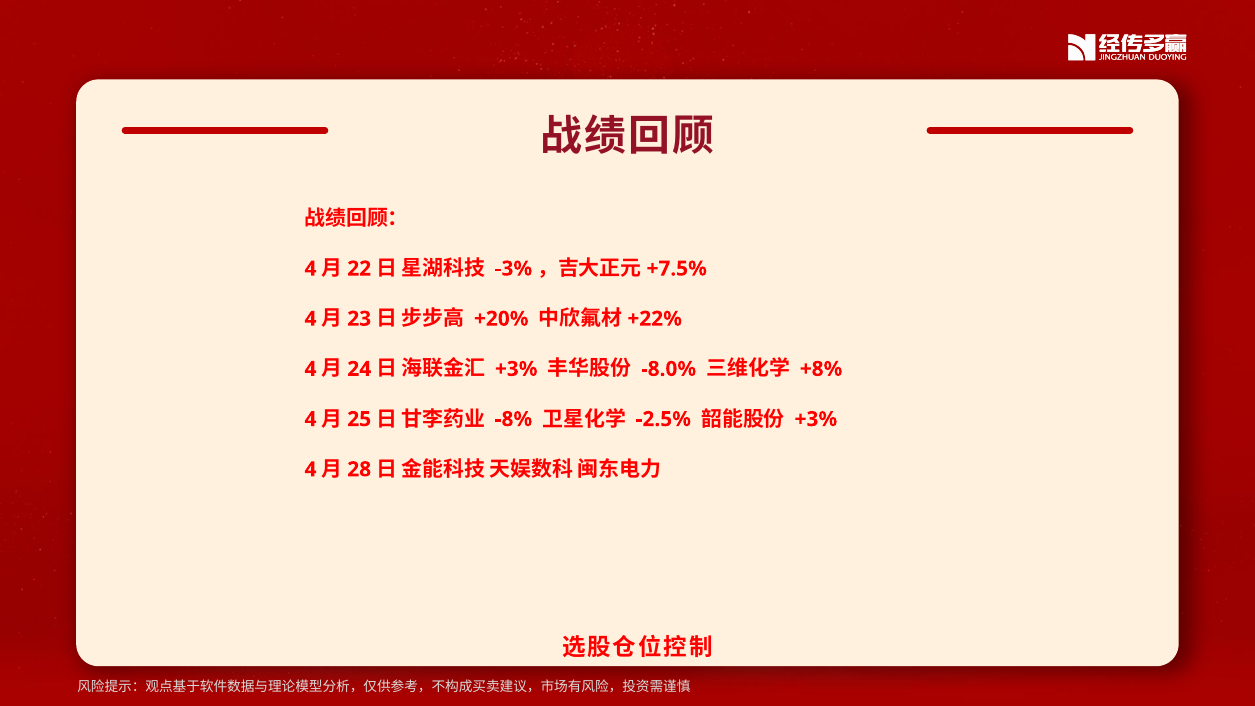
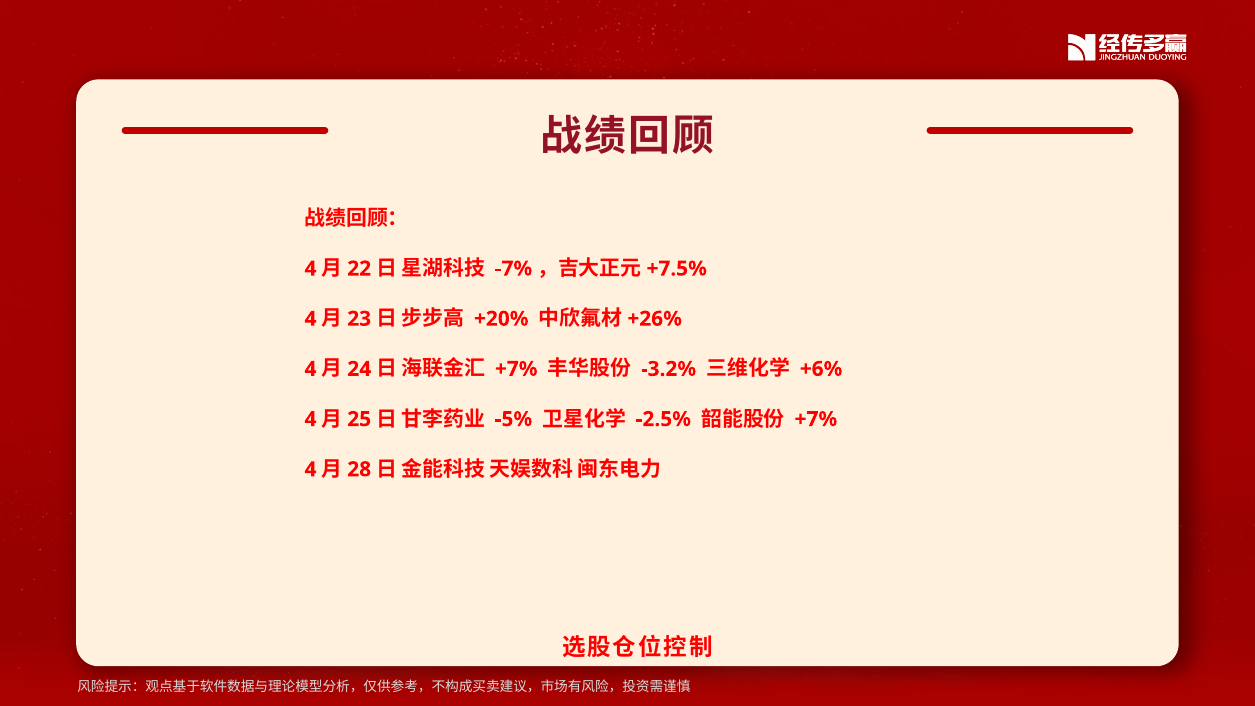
-3%: -3% -> -7% (514, 269)
+22%: +22% -> +26% (655, 319)
+3%: +3% -> +7% (516, 369)
-8.0%: -8.0% -> -3.2% (669, 369)
+8%: +8% -> +6% (821, 369)
-8%: -8% -> -5% (514, 419)
+3%: +3% -> +7% (816, 419)
